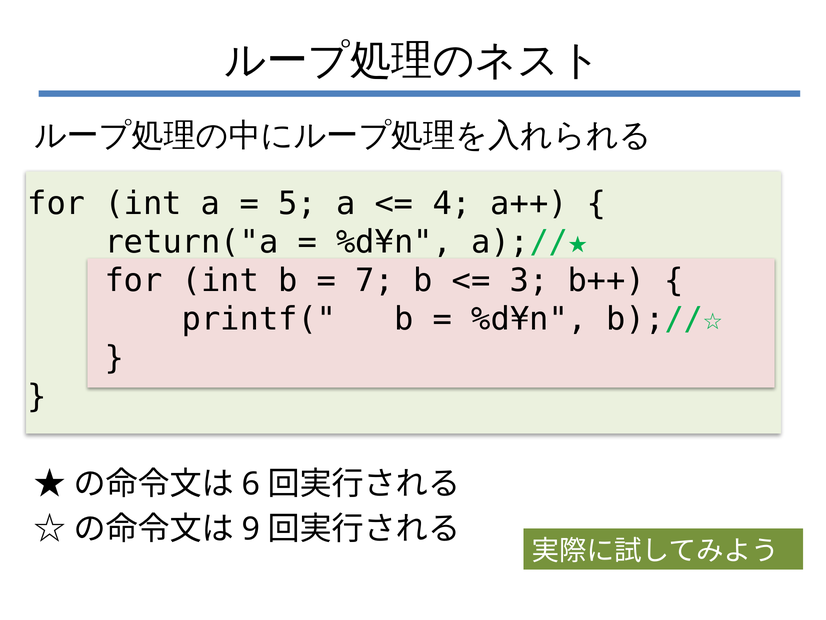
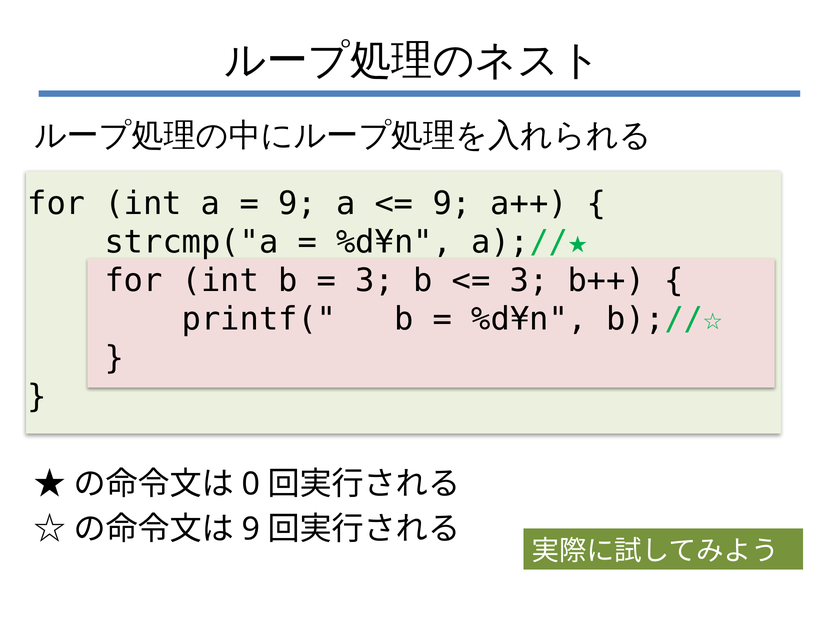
5: 5 -> 9 (297, 203)
4: 4 -> 9 (452, 203)
return("a: return("a -> strcmp("a (192, 242)
7: 7 -> 3 (375, 281)
6: 6 -> 0 (251, 484)
